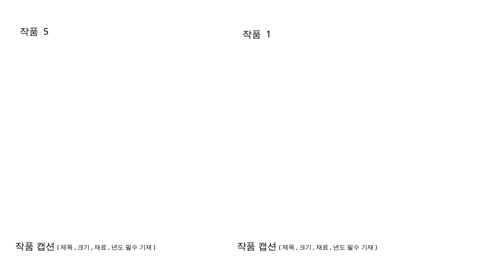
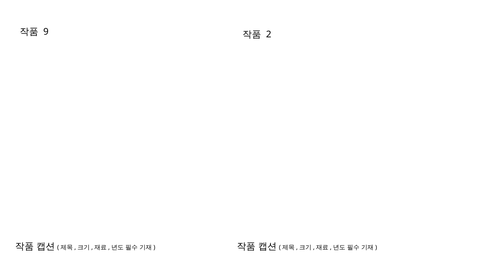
5: 5 -> 9 (46, 32)
1: 1 -> 2 (269, 35)
